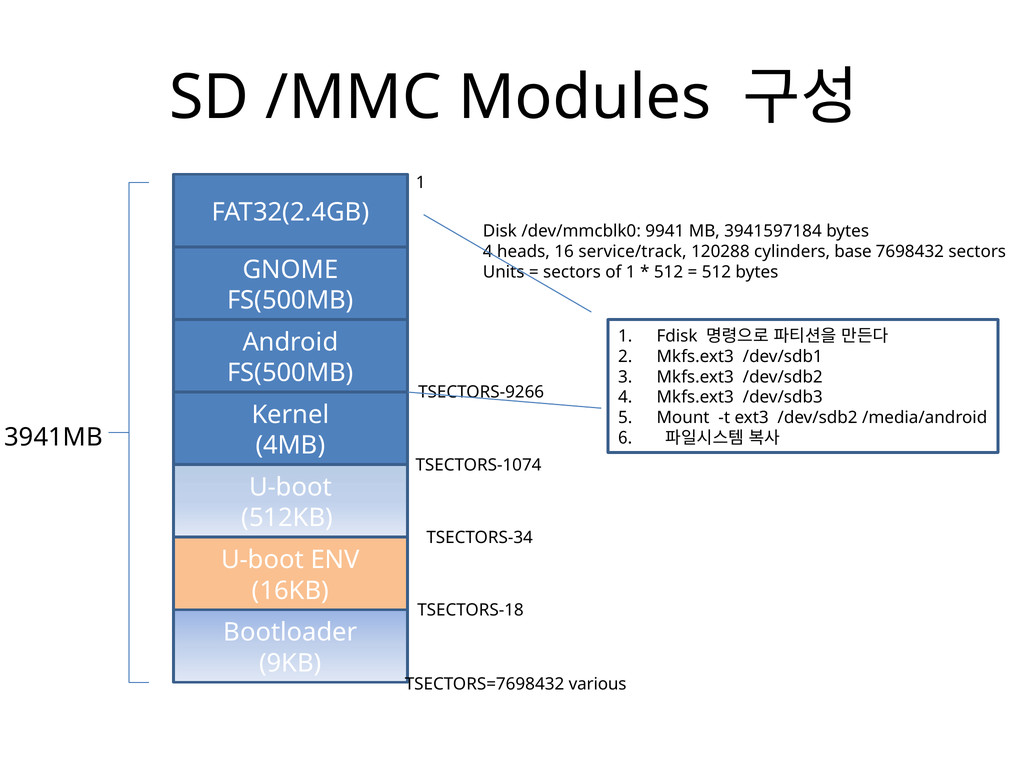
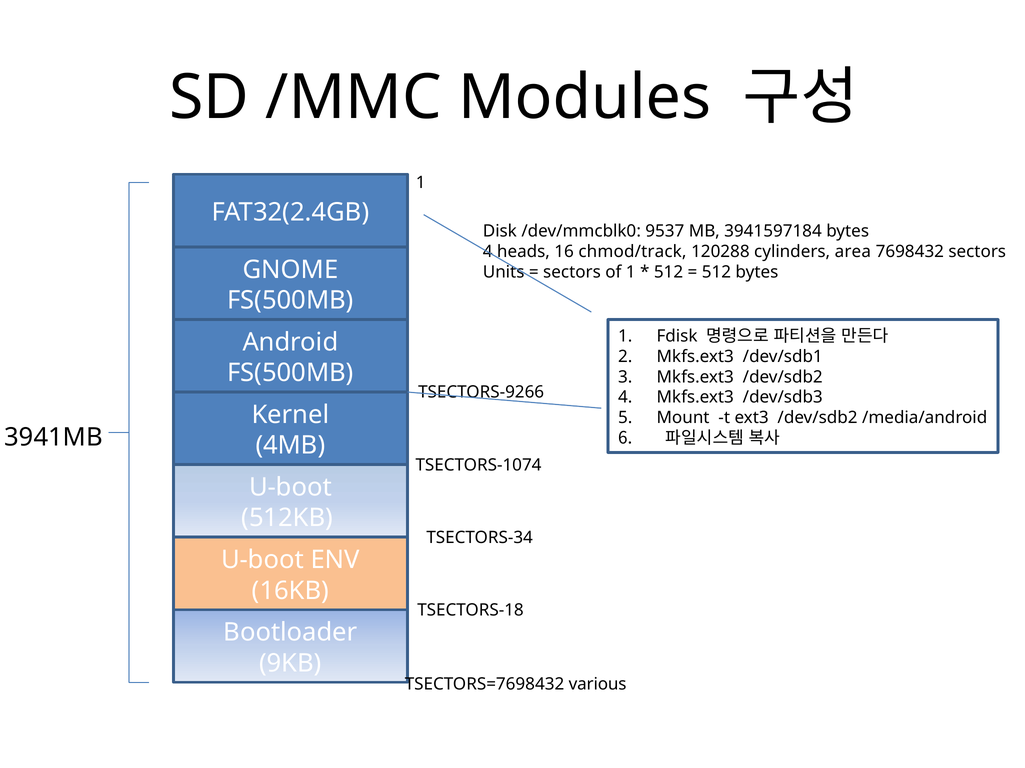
9941: 9941 -> 9537 (665, 231)
service/track: service/track -> chmod/track (632, 252)
base: base -> area (853, 252)
